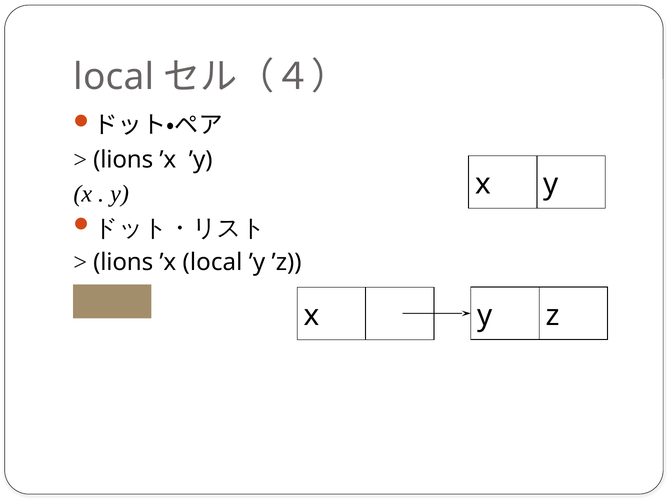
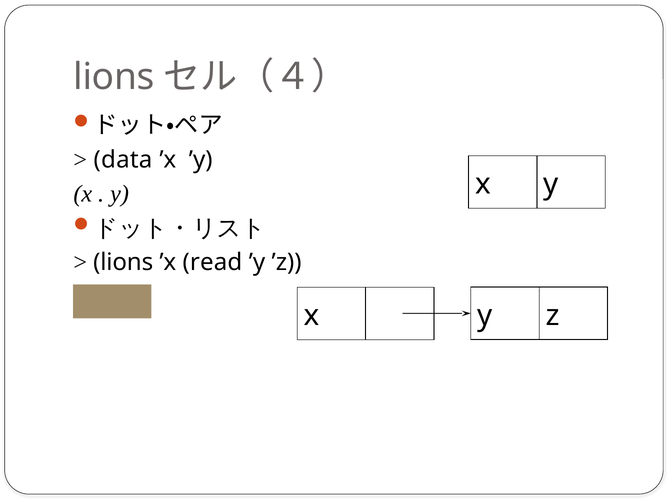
local: local -> lions (114, 77)
lions: lions -> data (123, 160)
’x local: local -> read (212, 263)
